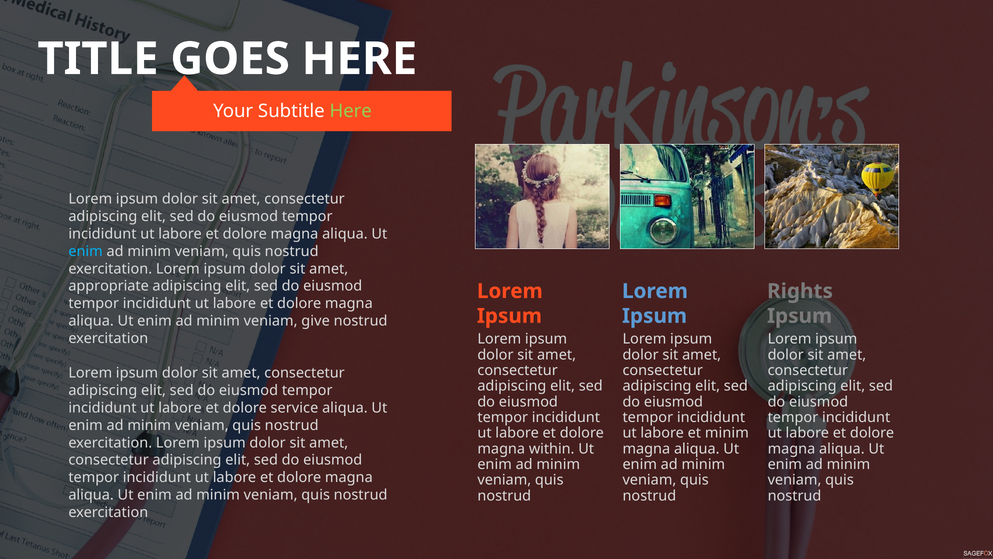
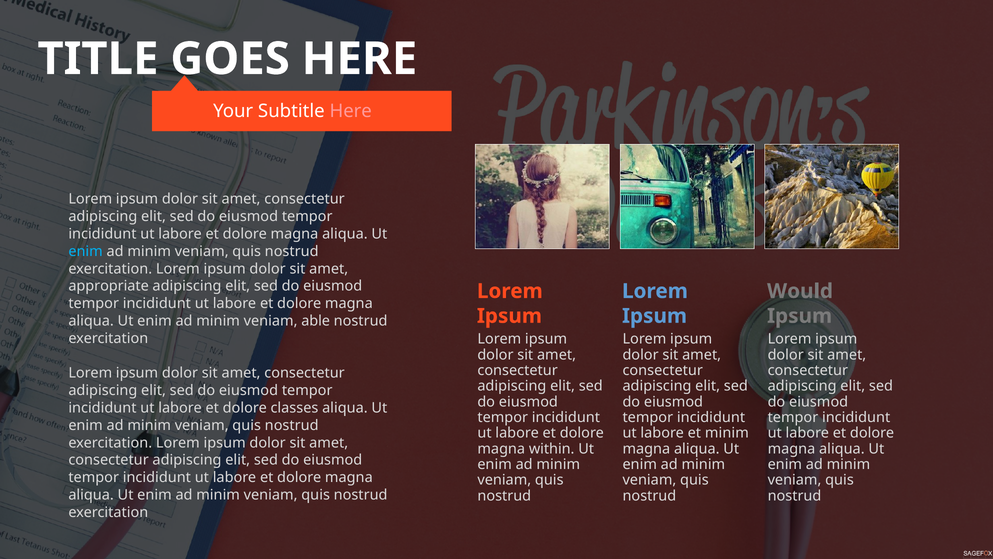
Here colour: light green -> pink (351, 111)
Rights: Rights -> Would (800, 291)
give: give -> able (316, 321)
service: service -> classes (294, 408)
